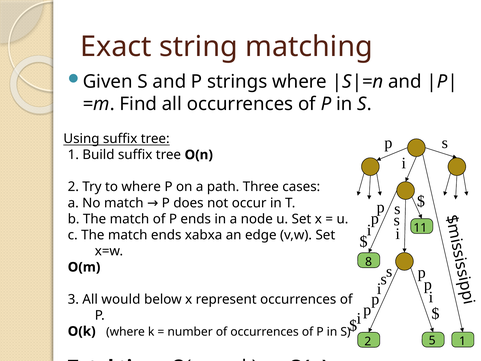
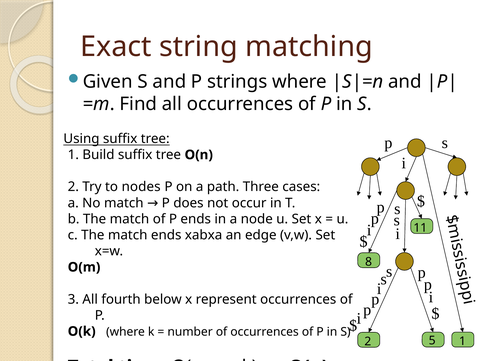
to where: where -> nodes (141, 187)
would: would -> fourth (121, 299)
